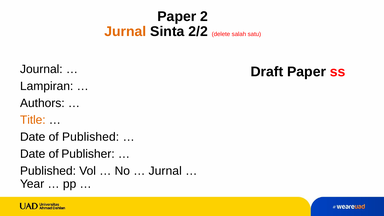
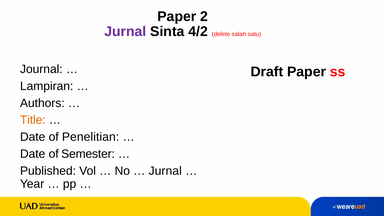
Jurnal colour: orange -> purple (125, 32)
2/2: 2/2 -> 4/2 (198, 32)
of Published: Published -> Penelitian (91, 137)
Publisher: Publisher -> Semester (88, 154)
